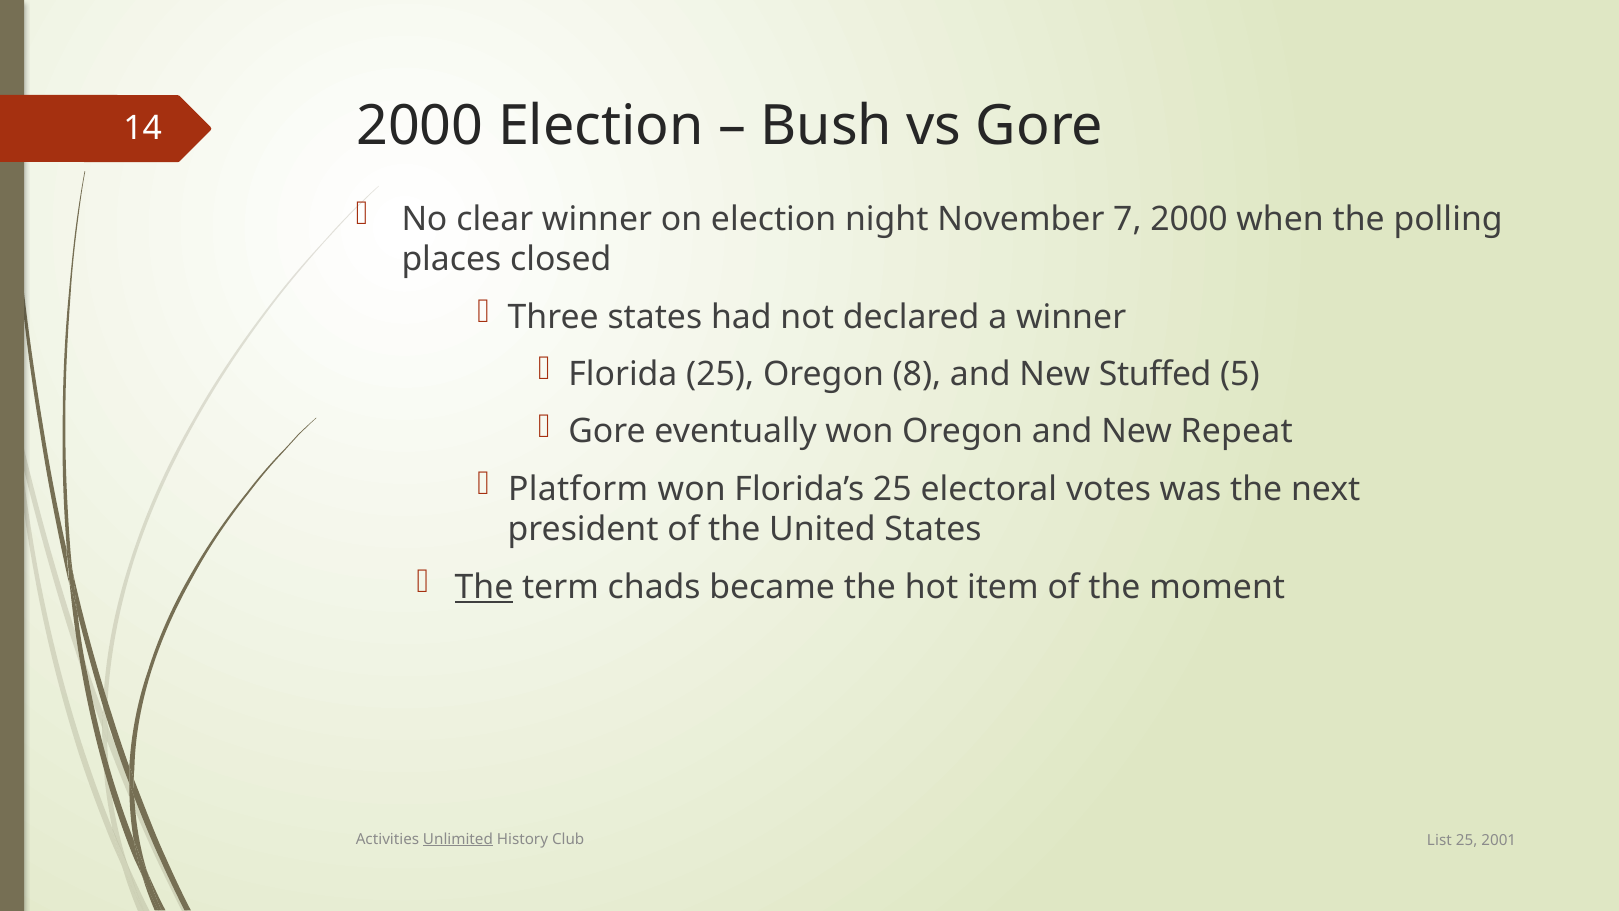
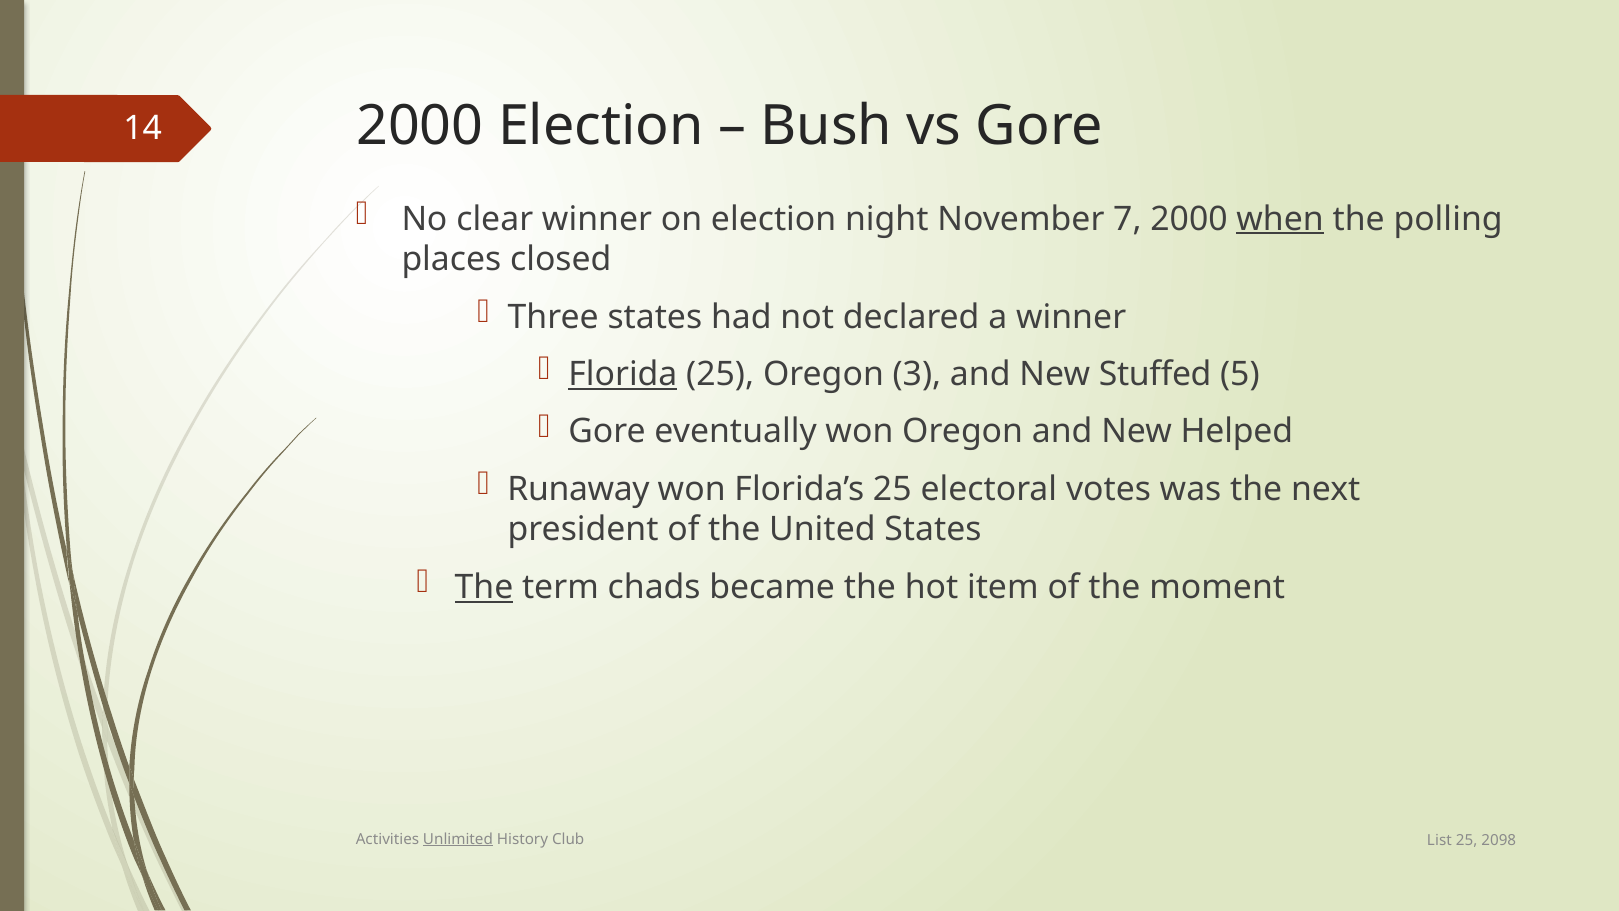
when underline: none -> present (1280, 219)
Florida underline: none -> present (623, 374)
8: 8 -> 3 (917, 374)
Repeat: Repeat -> Helped (1237, 432)
Platform: Platform -> Runaway (579, 489)
2001: 2001 -> 2098 (1499, 840)
